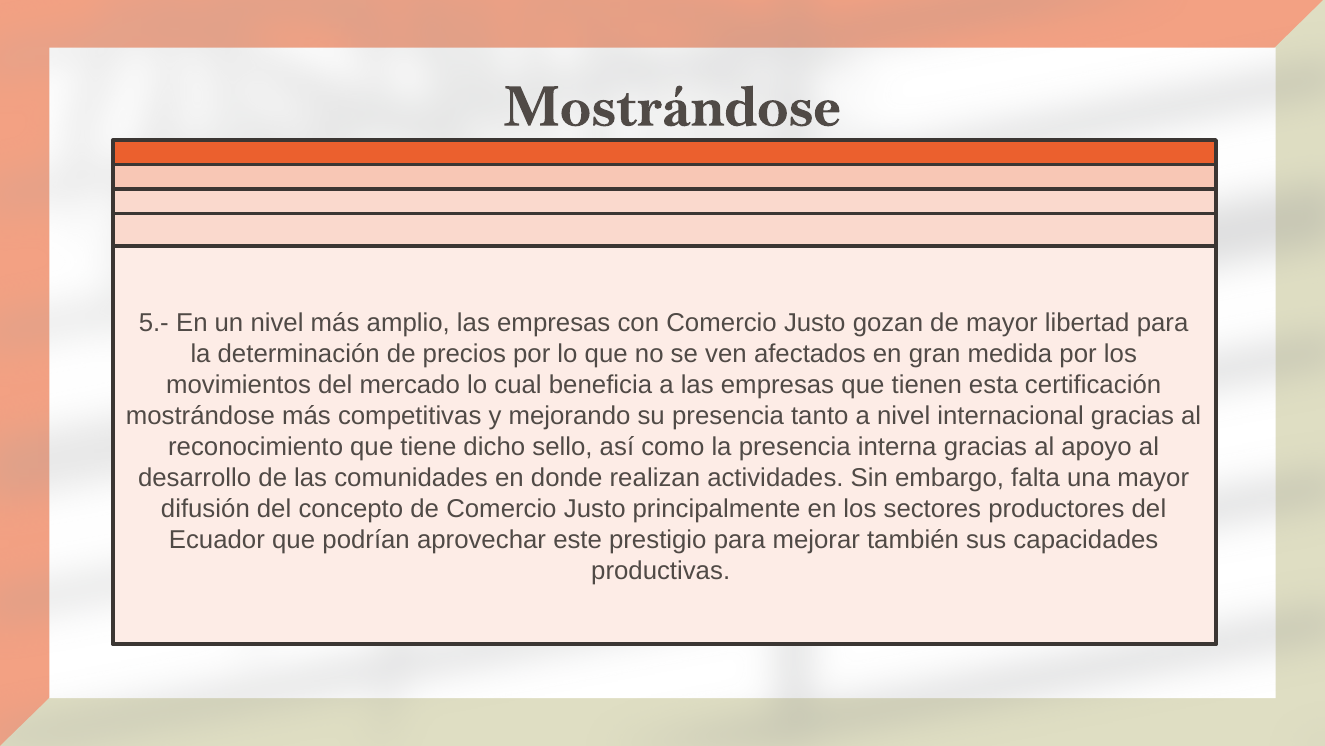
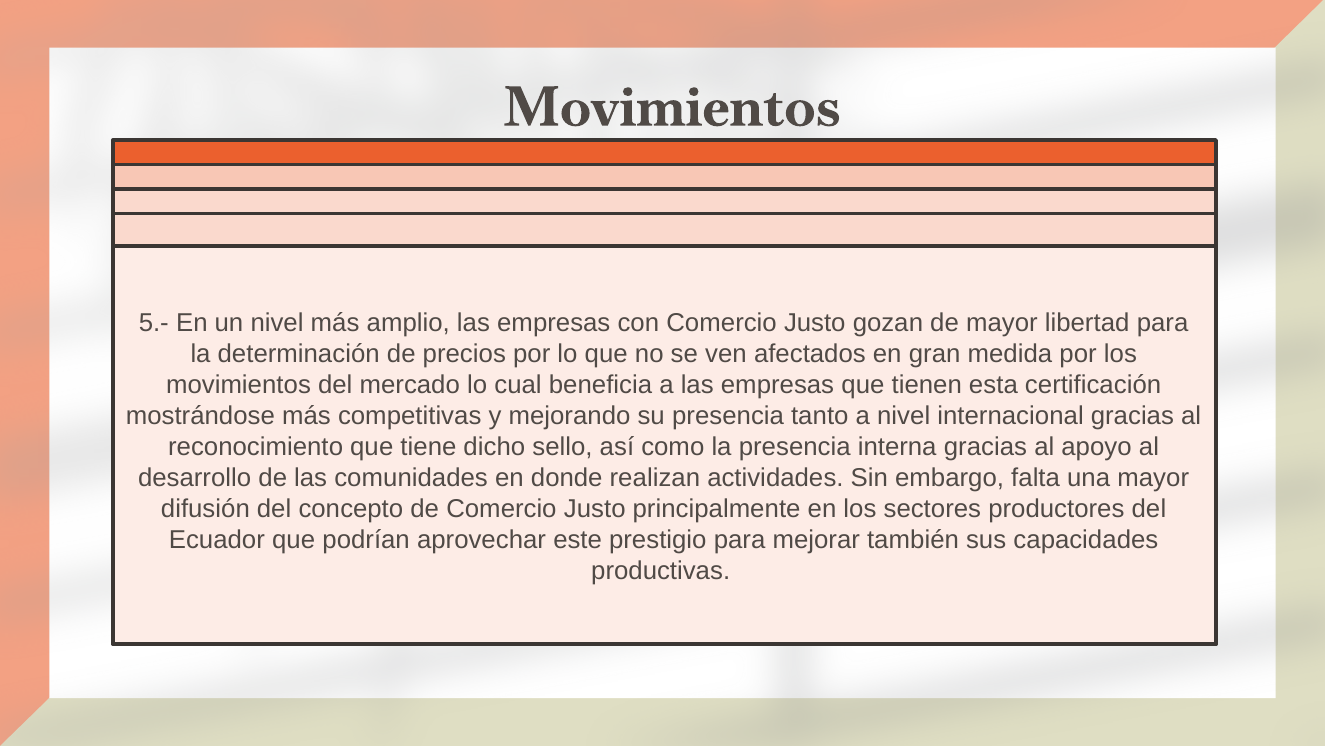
Mostrándose: Mostrándose -> Movimientos (672, 107)
